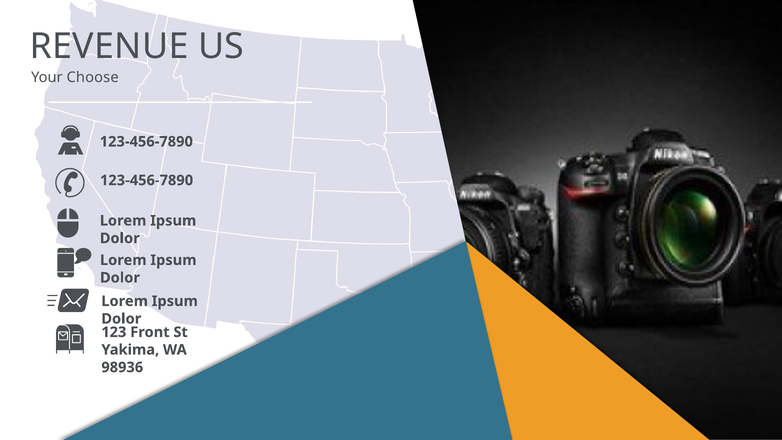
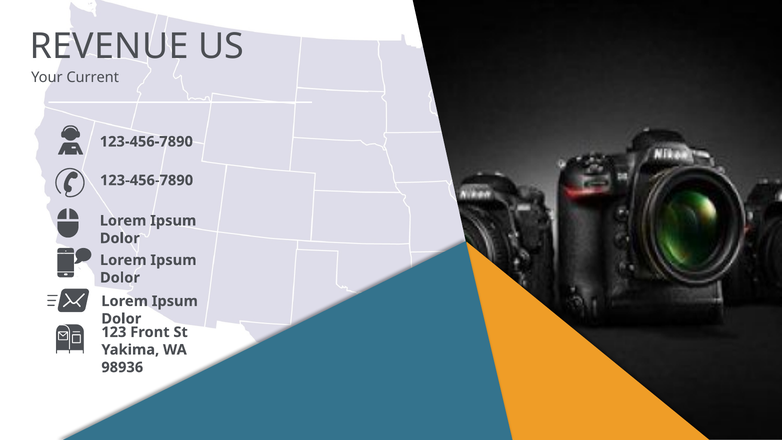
Choose: Choose -> Current (93, 78)
